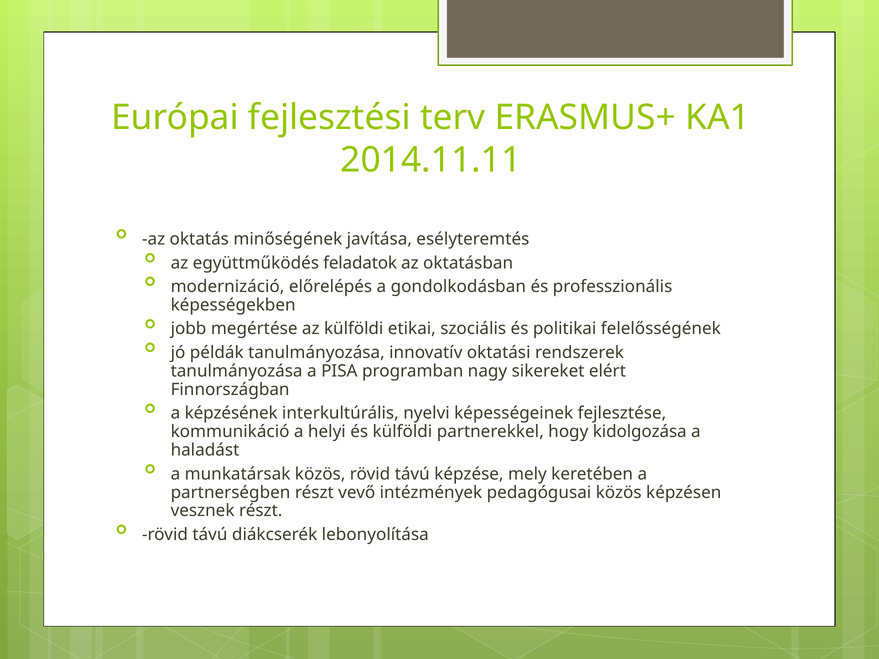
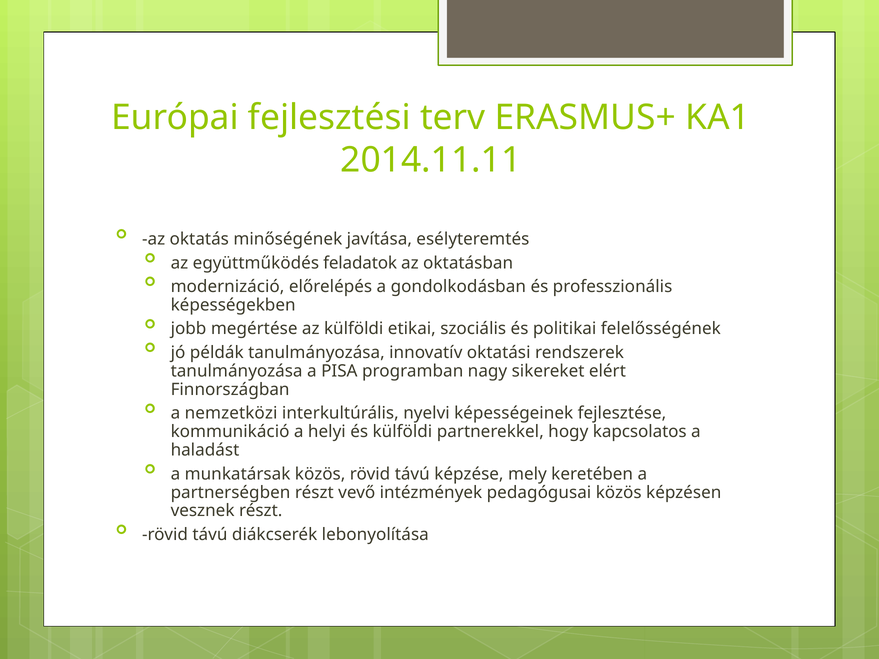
képzésének: képzésének -> nemzetközi (231, 413)
kidolgozása: kidolgozása -> kapcsolatos (640, 432)
